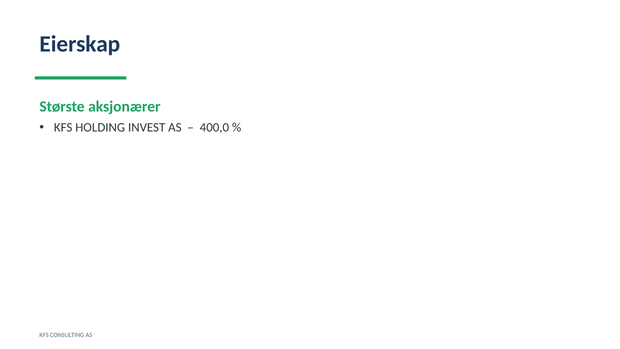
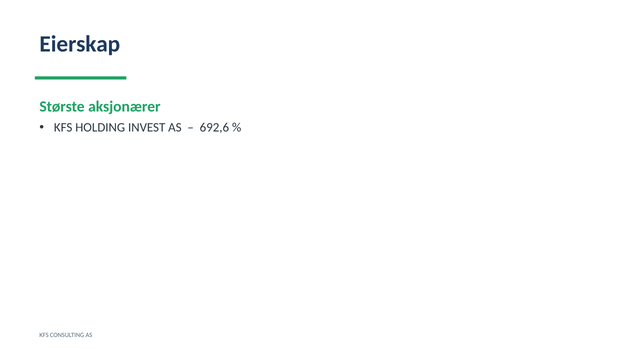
400,0: 400,0 -> 692,6 (214, 127)
